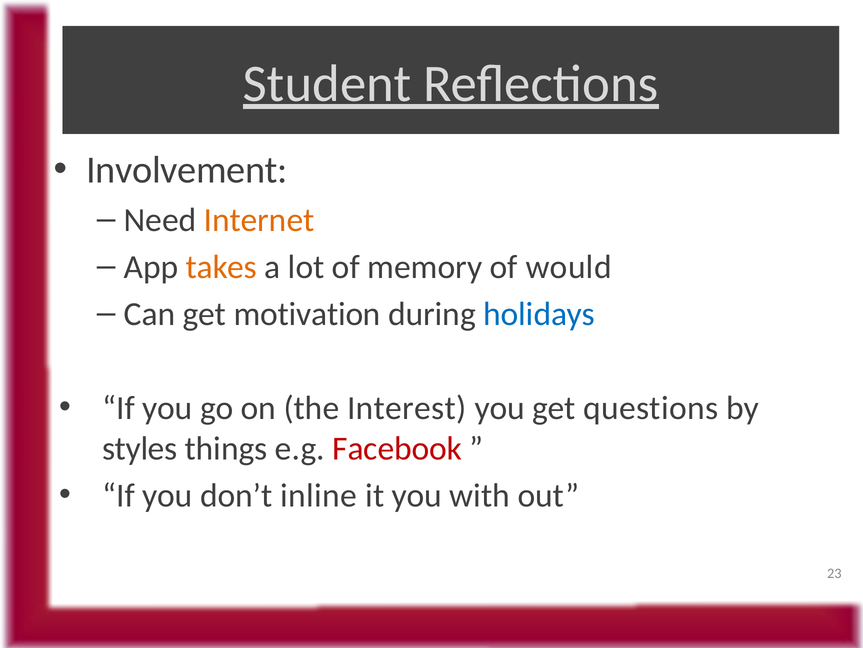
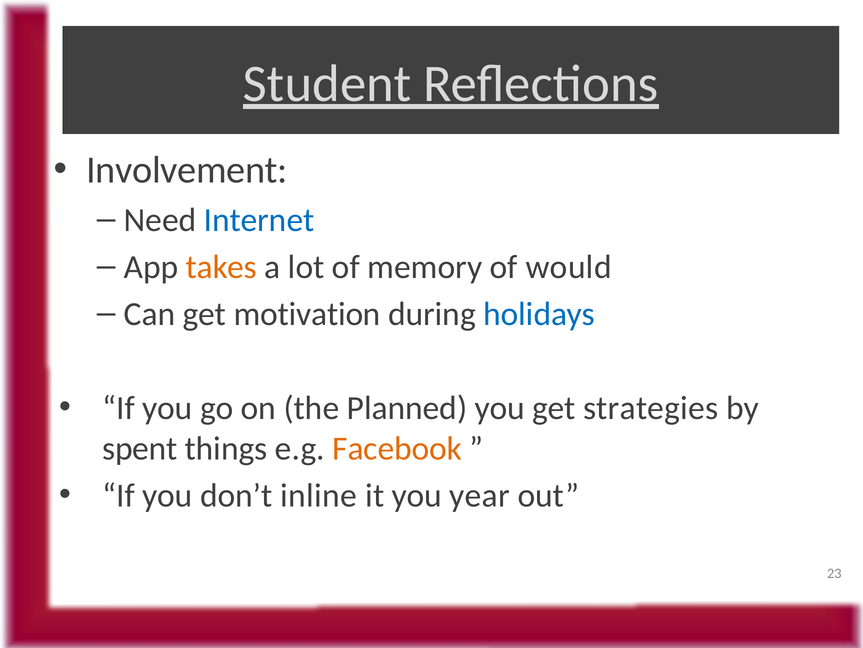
Internet colour: orange -> blue (259, 220)
Interest: Interest -> Planned (407, 408)
questions: questions -> strategies (651, 408)
styles: styles -> spent (140, 448)
Facebook colour: red -> orange (397, 448)
with: with -> year (480, 495)
